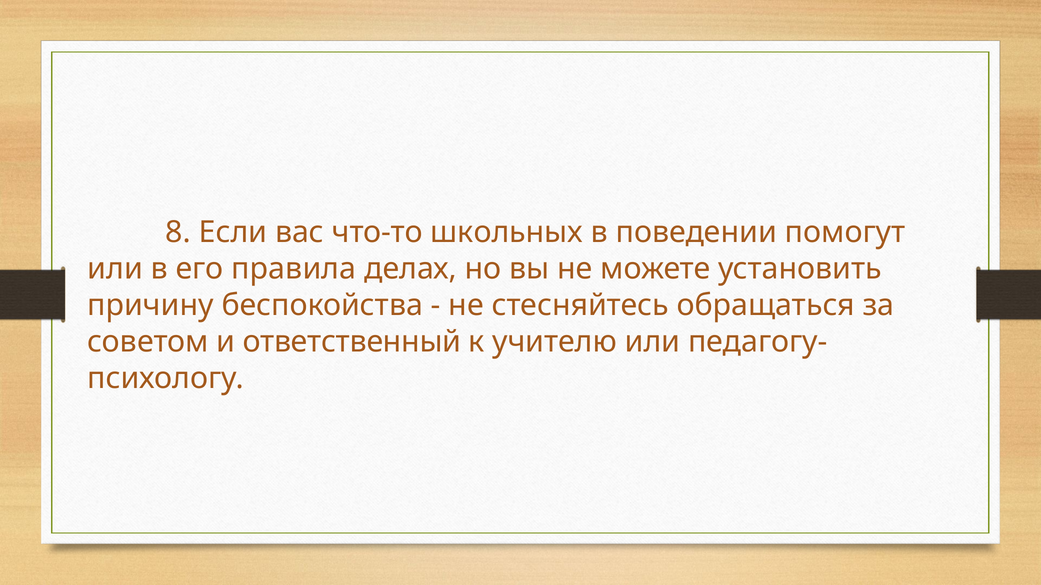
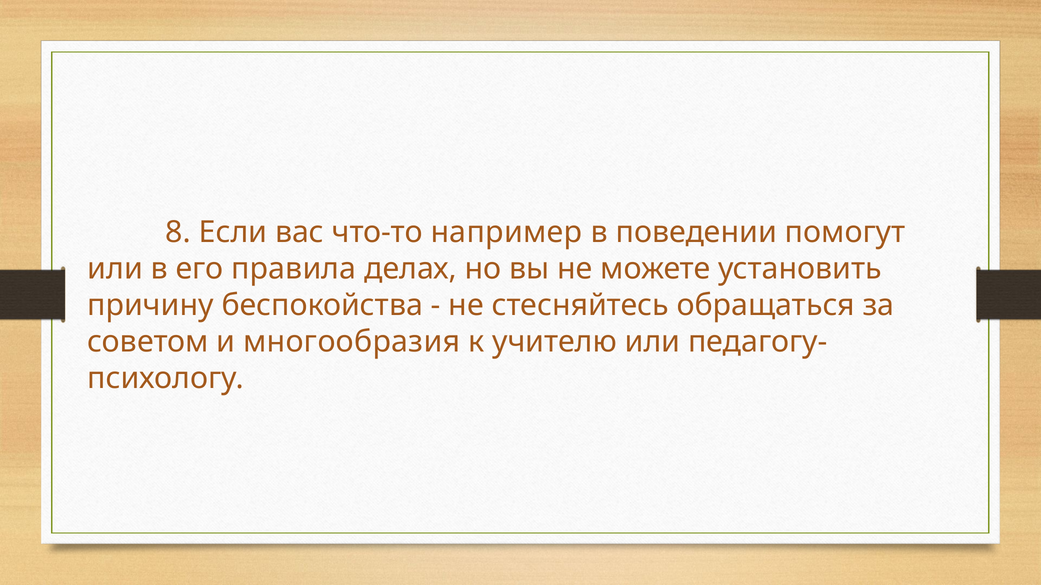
школьных: школьных -> например (506, 233)
ответственный: ответственный -> многообразия (352, 342)
